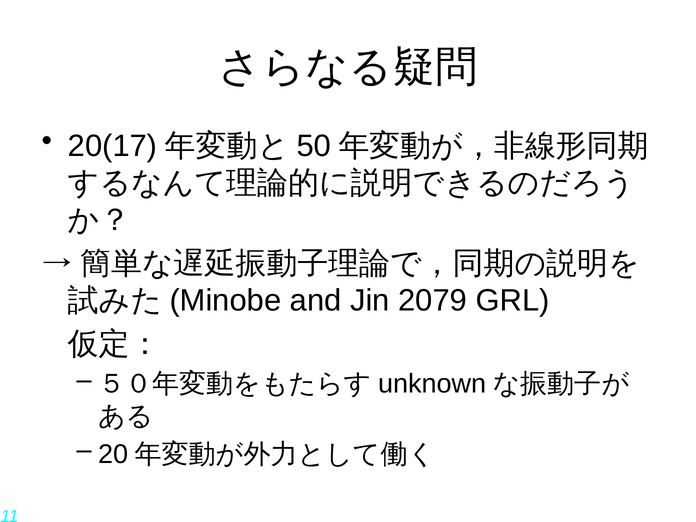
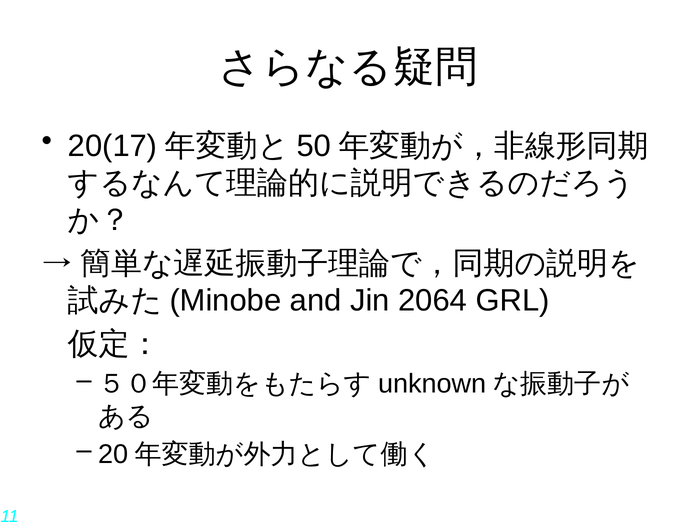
2079: 2079 -> 2064 (433, 301)
